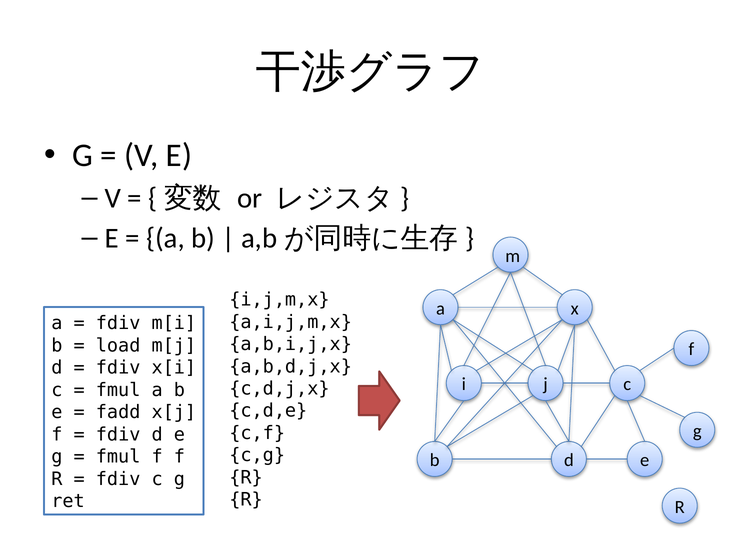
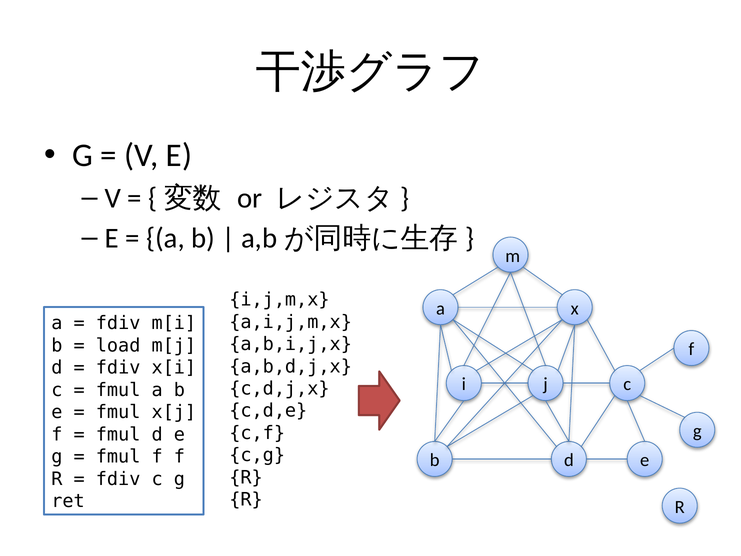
fadd: fadd -> fmul (118, 412)
fdiv: fdiv -> fmul (118, 434)
